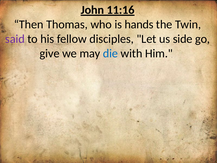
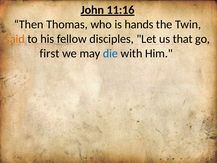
said colour: purple -> orange (15, 39)
side: side -> that (183, 39)
give: give -> first (50, 53)
